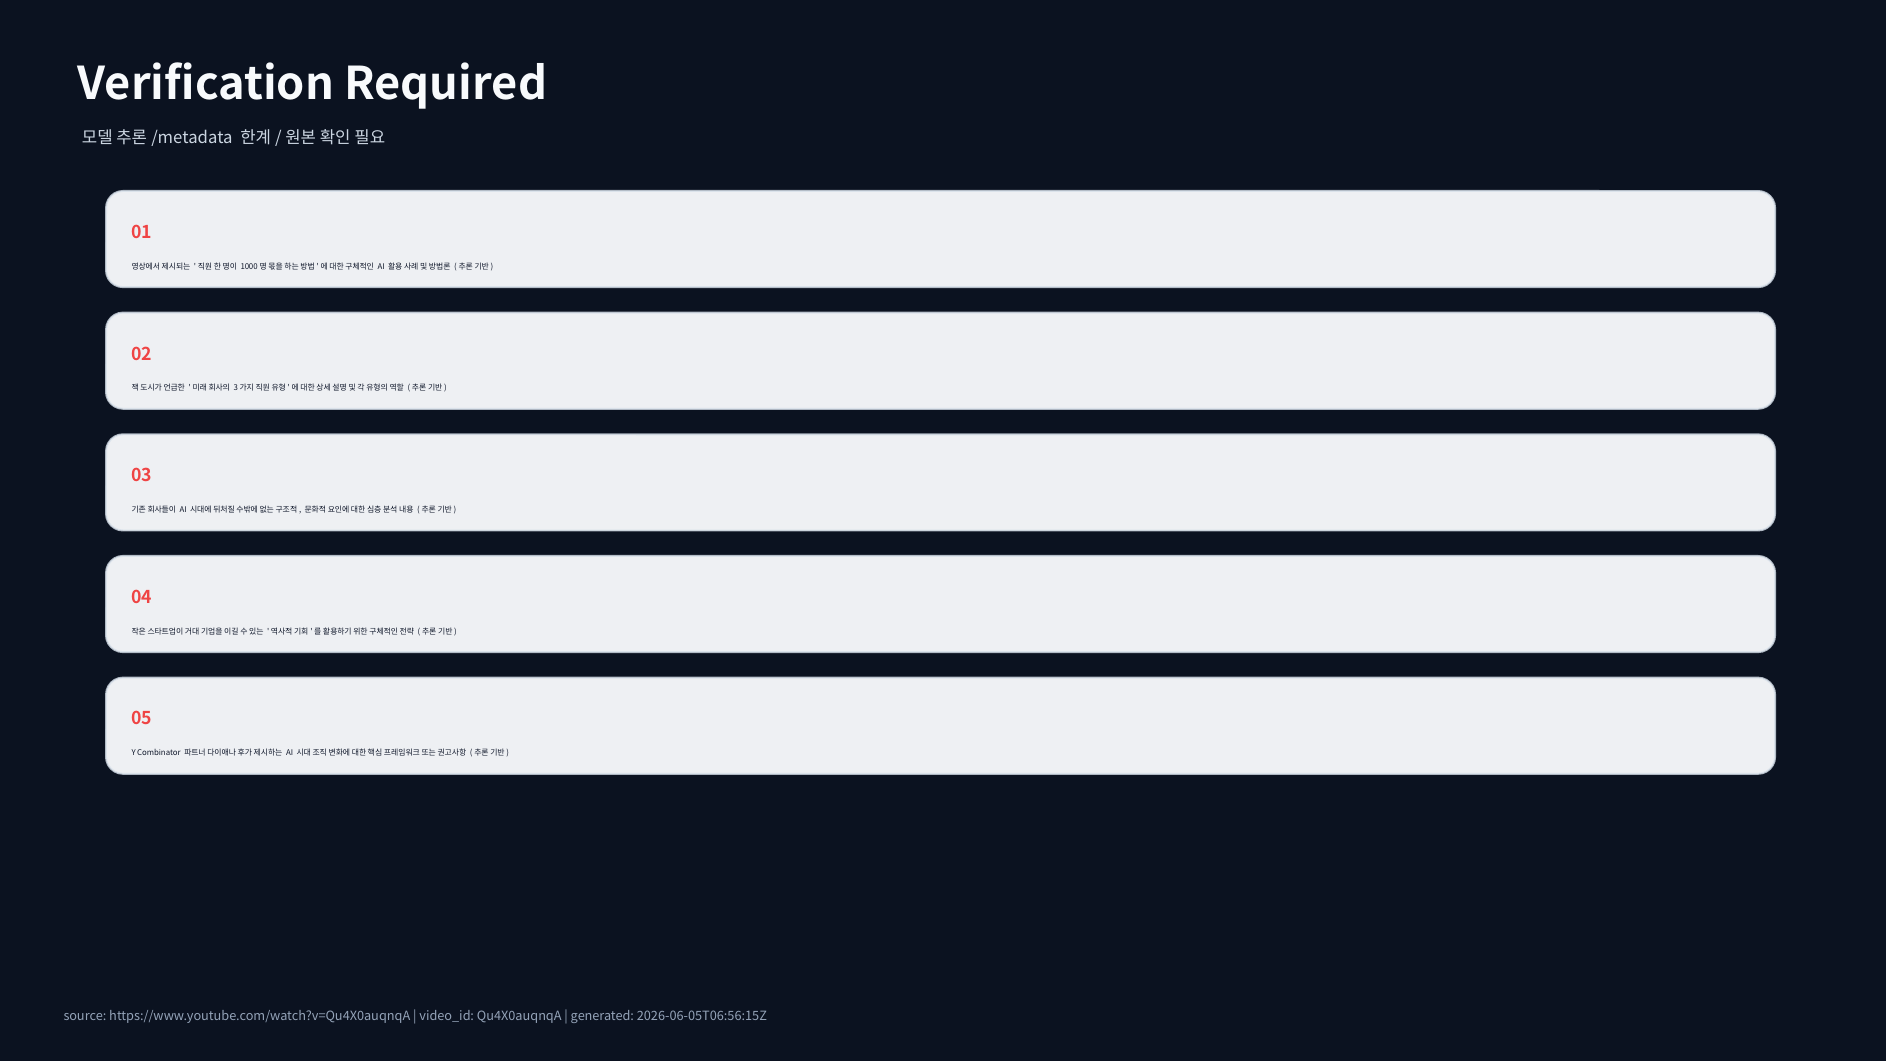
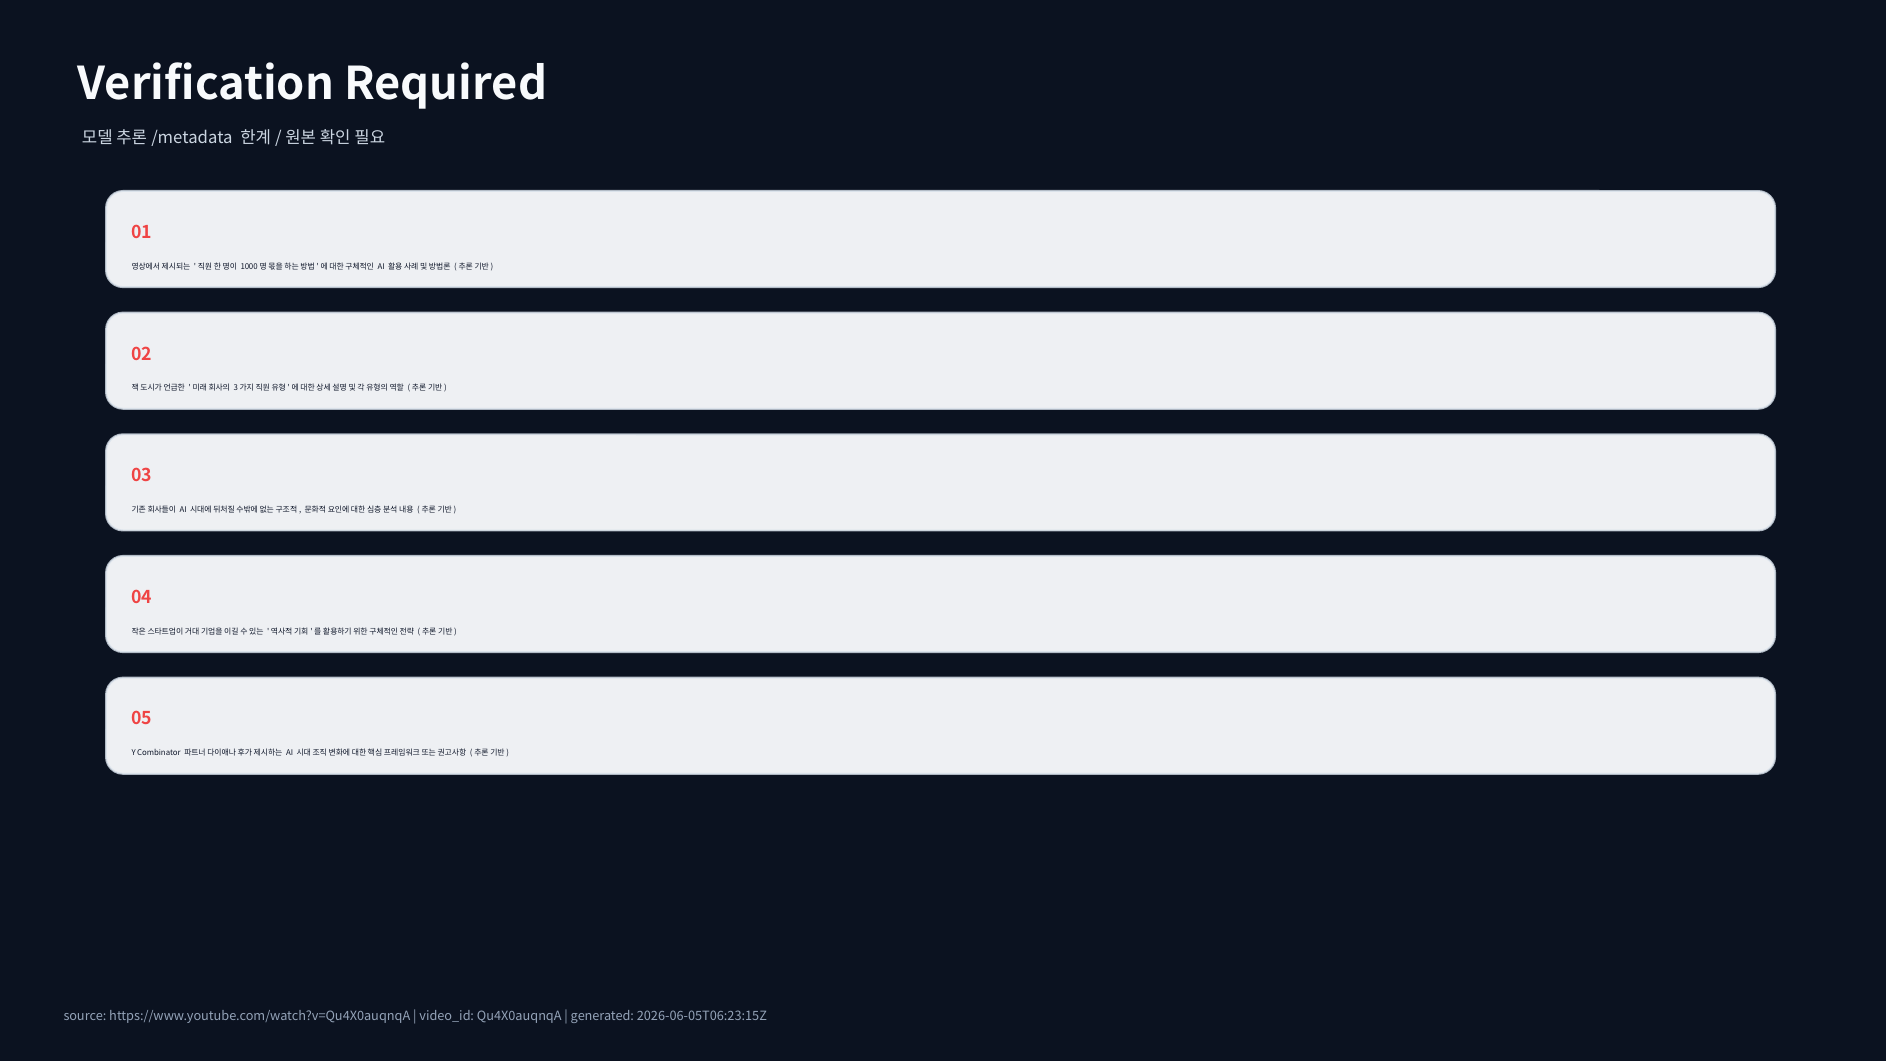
2026-06-05T06:56:15Z: 2026-06-05T06:56:15Z -> 2026-06-05T06:23:15Z (702, 1016)
